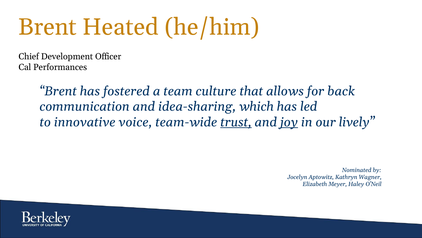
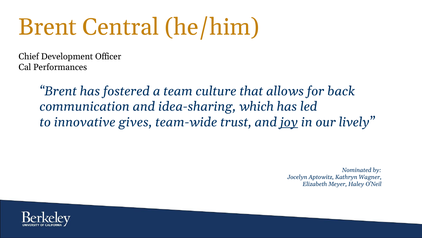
Heated: Heated -> Central (121, 27)
voice: voice -> gives (135, 122)
trust underline: present -> none (236, 122)
